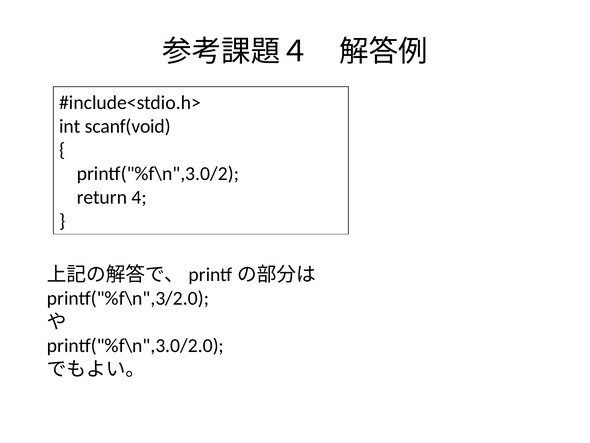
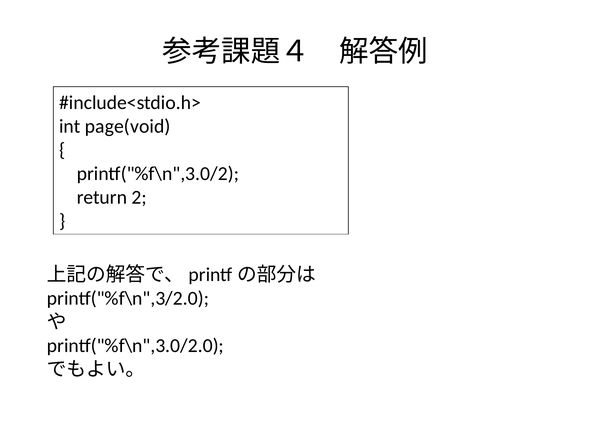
scanf(void: scanf(void -> page(void (128, 126)
4: 4 -> 2 (139, 197)
